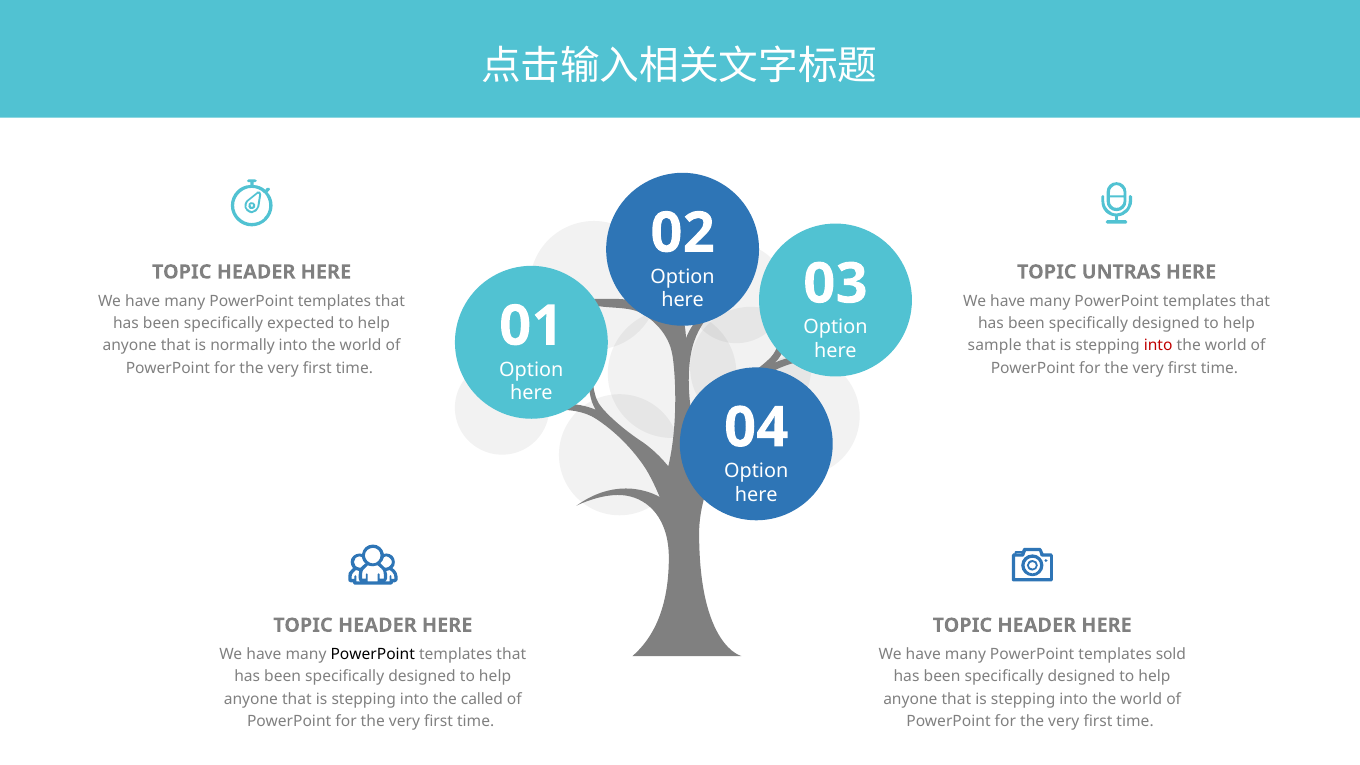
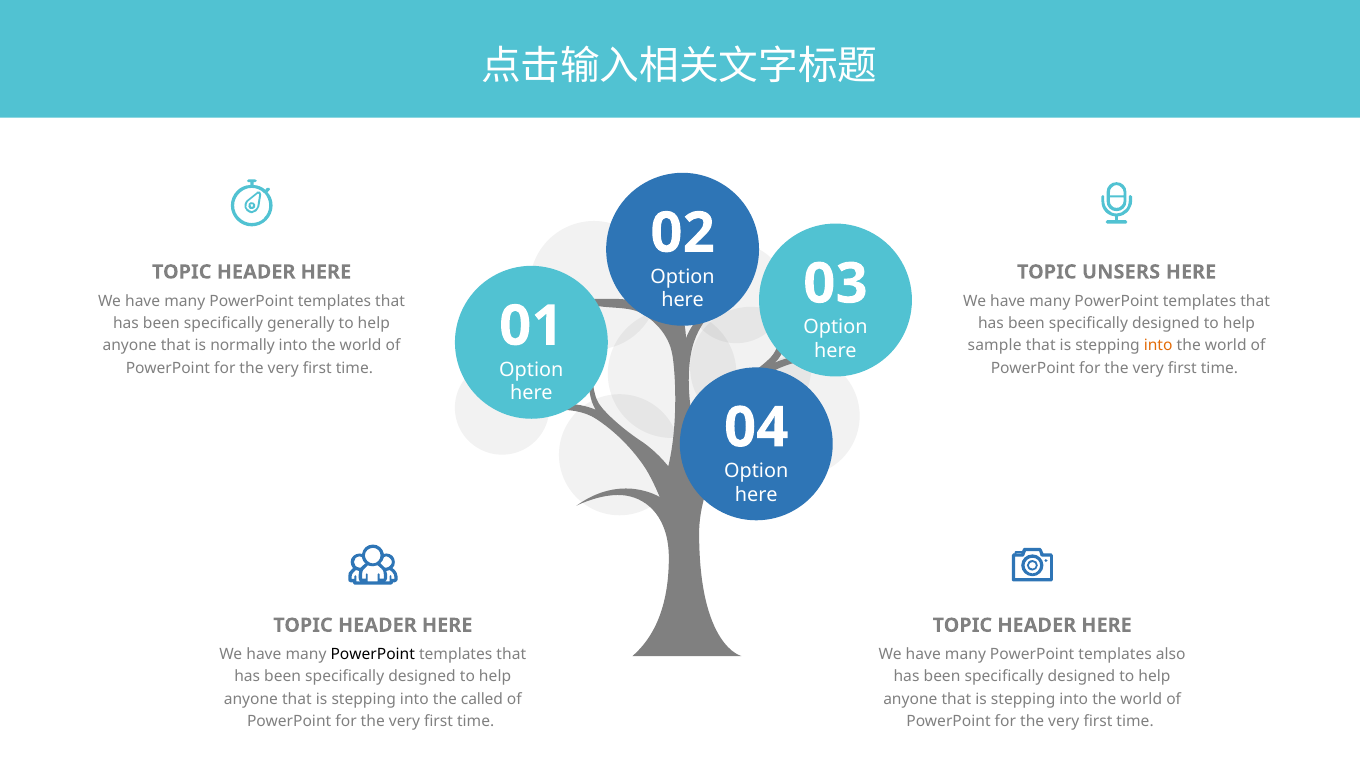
UNTRAS: UNTRAS -> UNSERS (1121, 272)
expected: expected -> generally (301, 323)
into colour: red -> orange (1158, 346)
sold: sold -> also (1171, 654)
